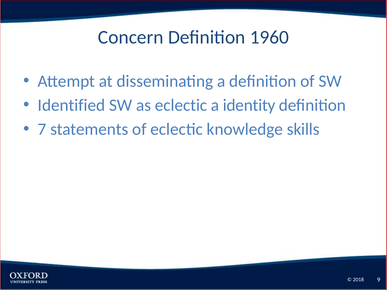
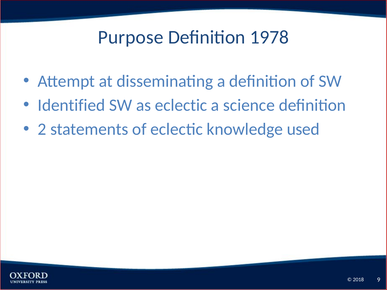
Concern: Concern -> Purpose (131, 37)
1960: 1960 -> 1978 (269, 37)
identity: identity -> science (249, 105)
7: 7 -> 2 (42, 129)
skills: skills -> used (303, 129)
